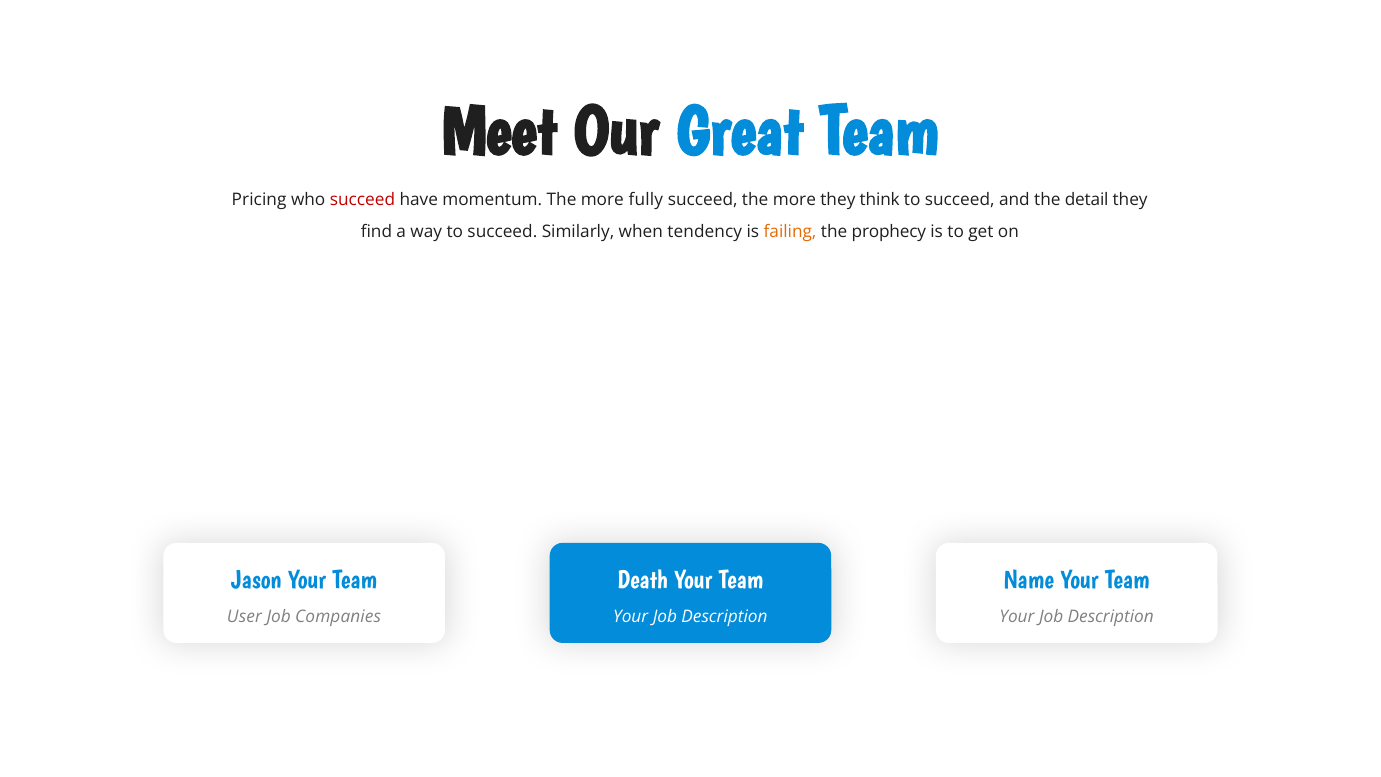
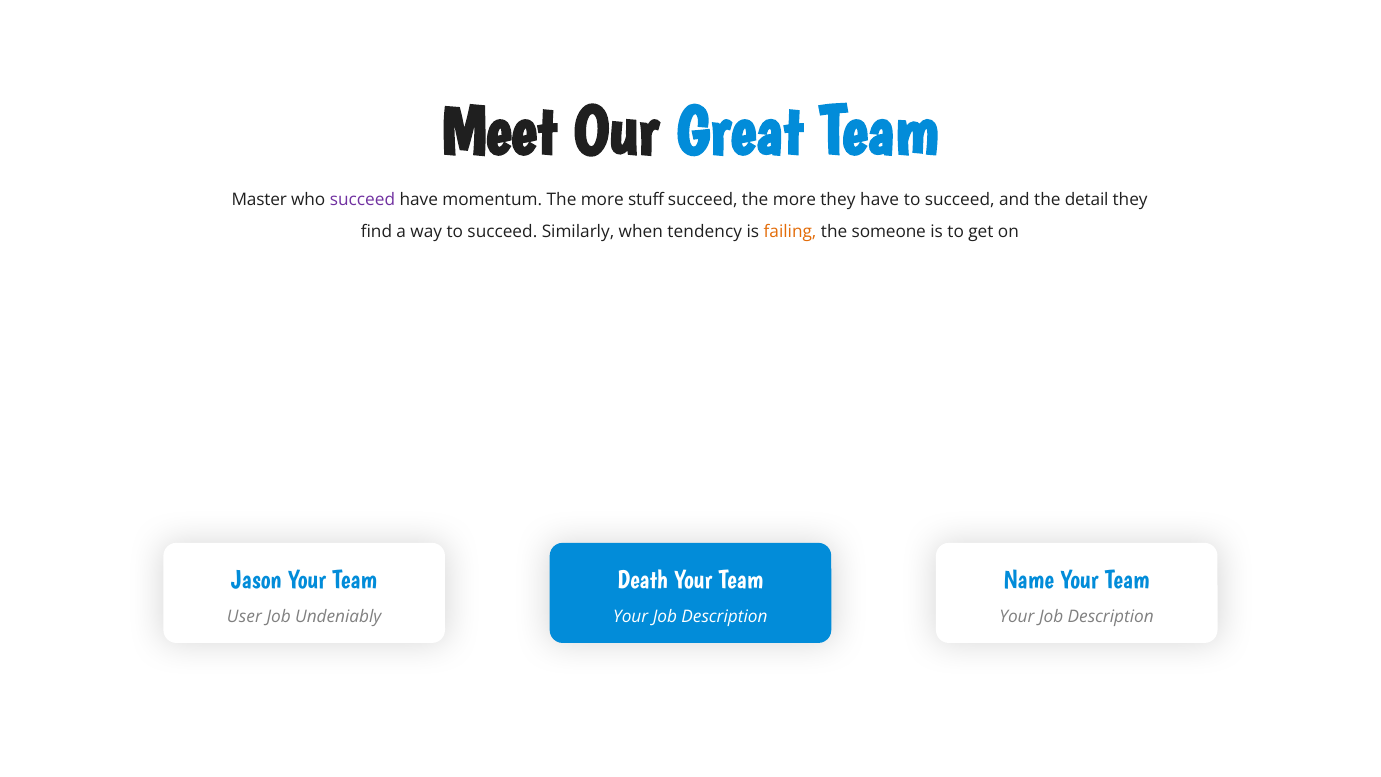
Pricing: Pricing -> Master (259, 200)
succeed colour: red -> purple (362, 200)
fully: fully -> stuff (646, 200)
they think: think -> have (880, 200)
prophecy: prophecy -> someone (889, 231)
Companies: Companies -> Undeniably (338, 617)
